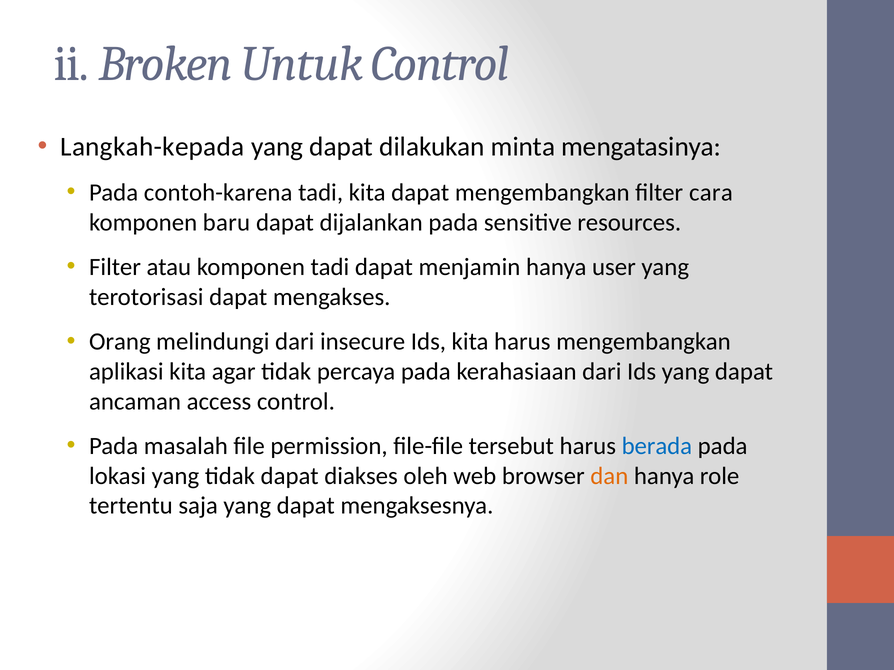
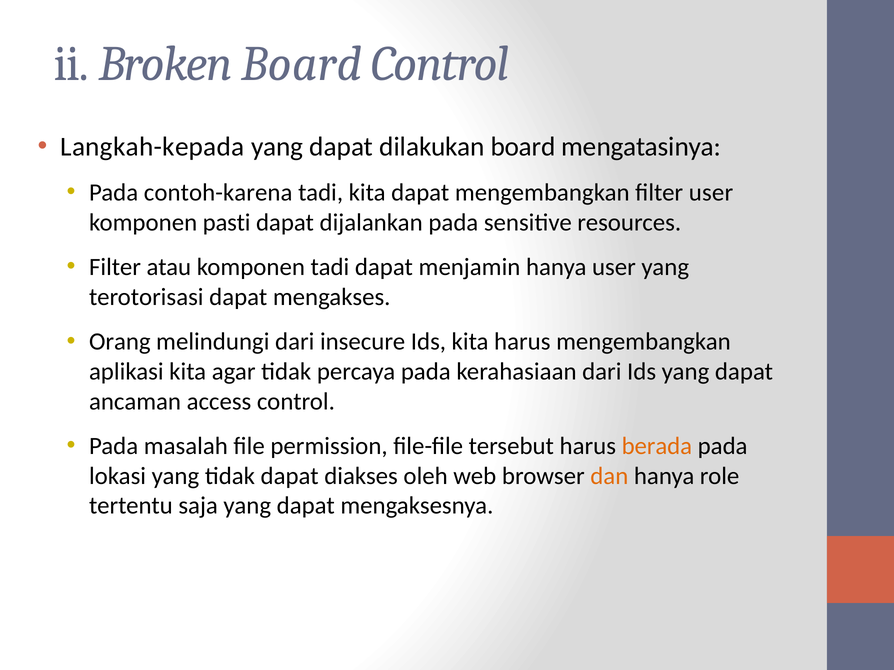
Broken Untuk: Untuk -> Board (302, 64)
dilakukan minta: minta -> board (523, 147)
filter cara: cara -> user (711, 193)
baru: baru -> pasti (227, 223)
berada colour: blue -> orange (657, 446)
